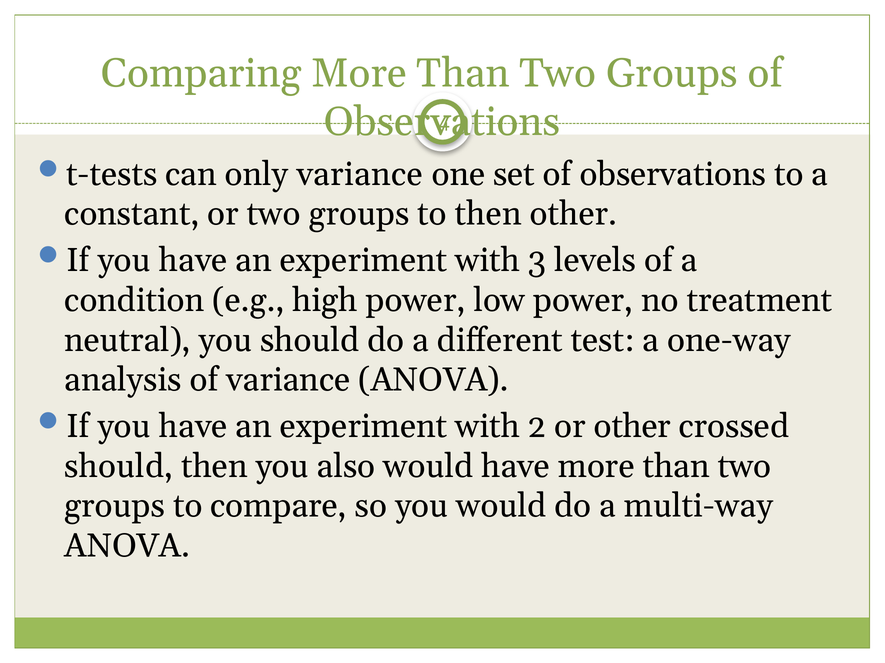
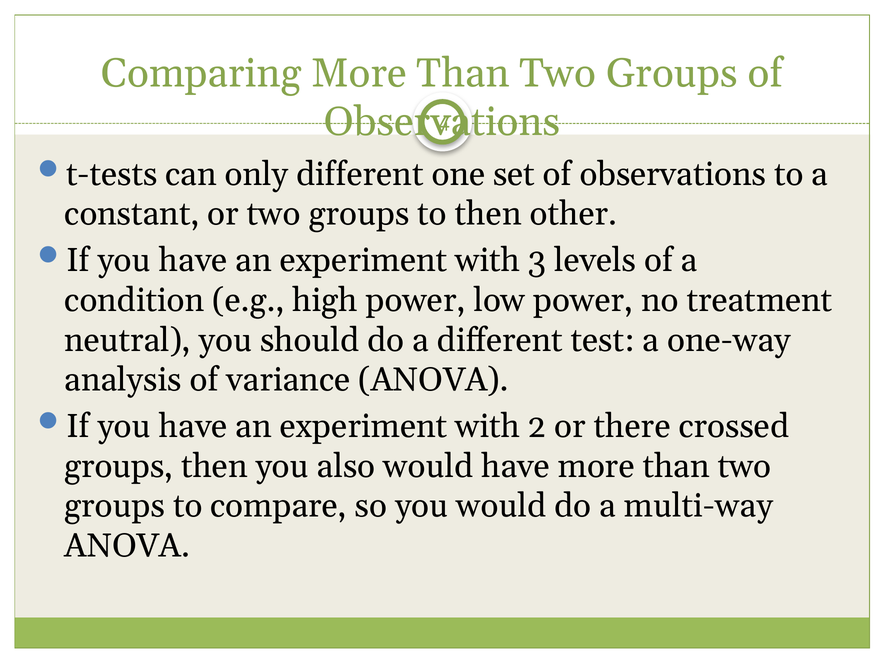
only variance: variance -> different (360, 174)
or other: other -> there (632, 427)
should: should -> groups (119, 467)
